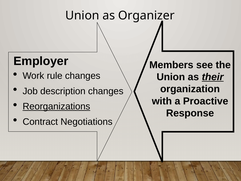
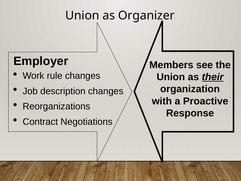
Reorganizations underline: present -> none (56, 106)
